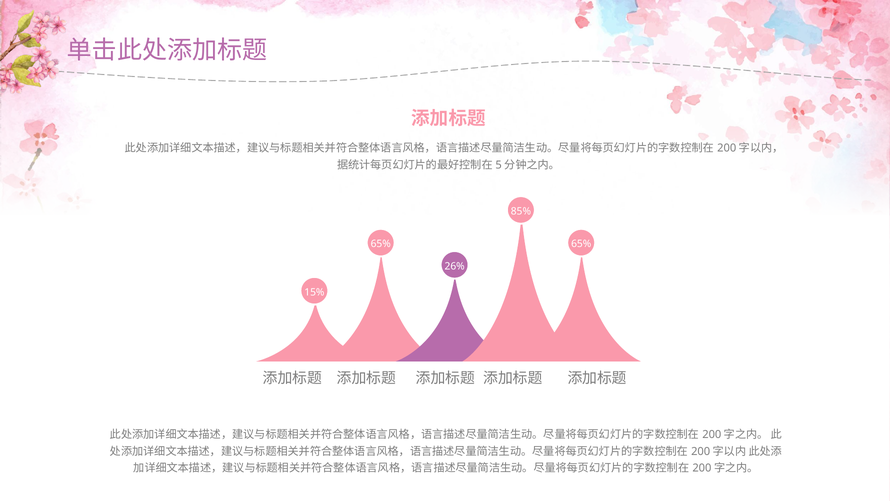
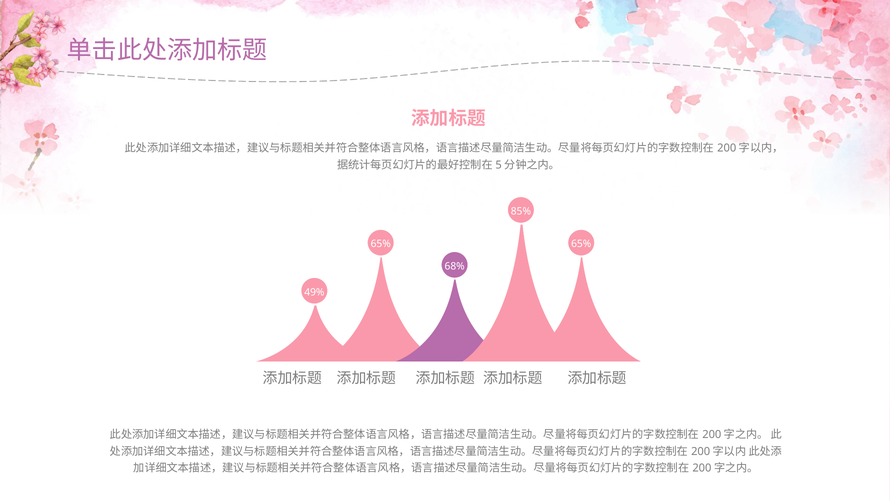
26%: 26% -> 68% (455, 266)
15%: 15% -> 49% (314, 292)
